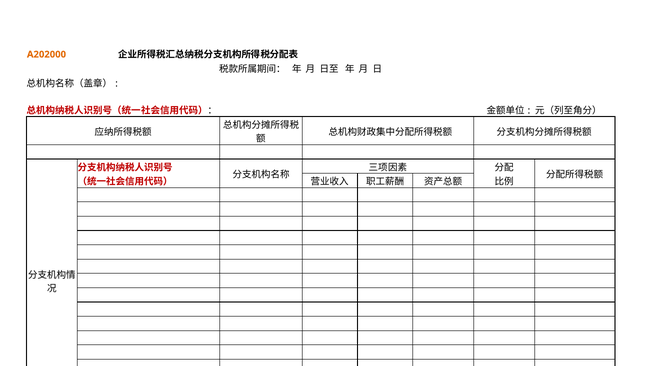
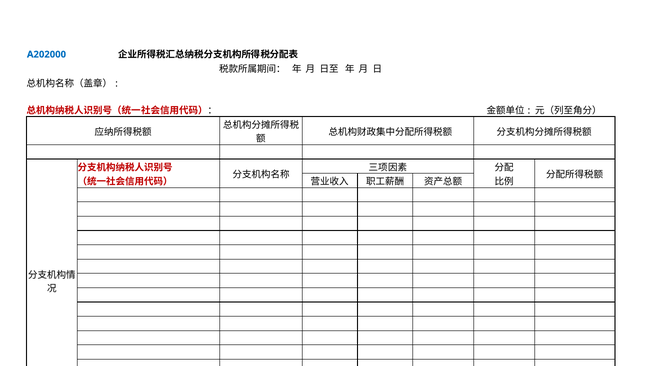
A202000 colour: orange -> blue (46, 54)
